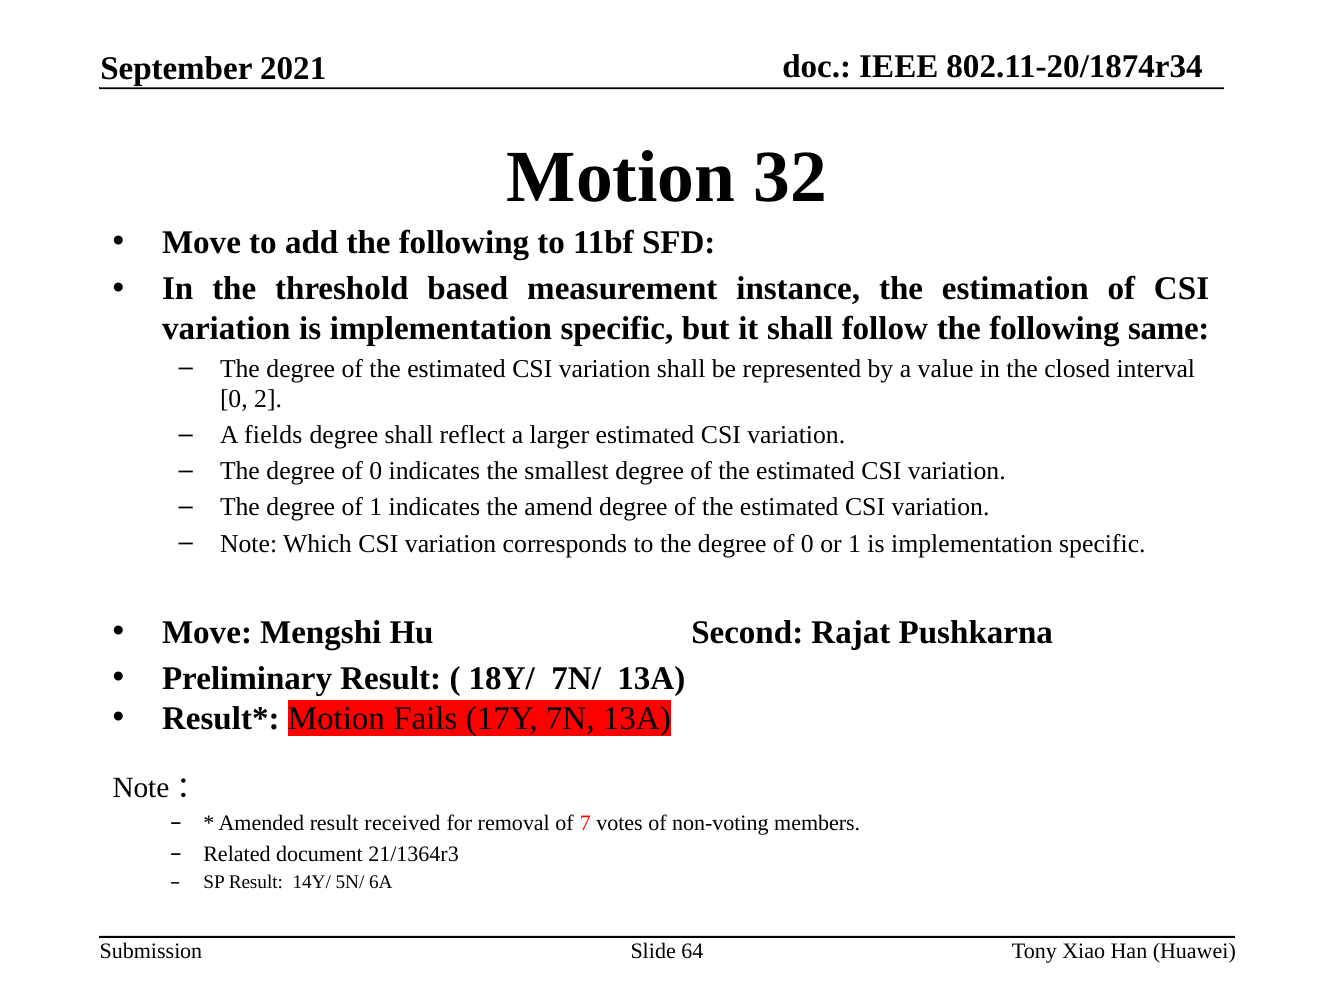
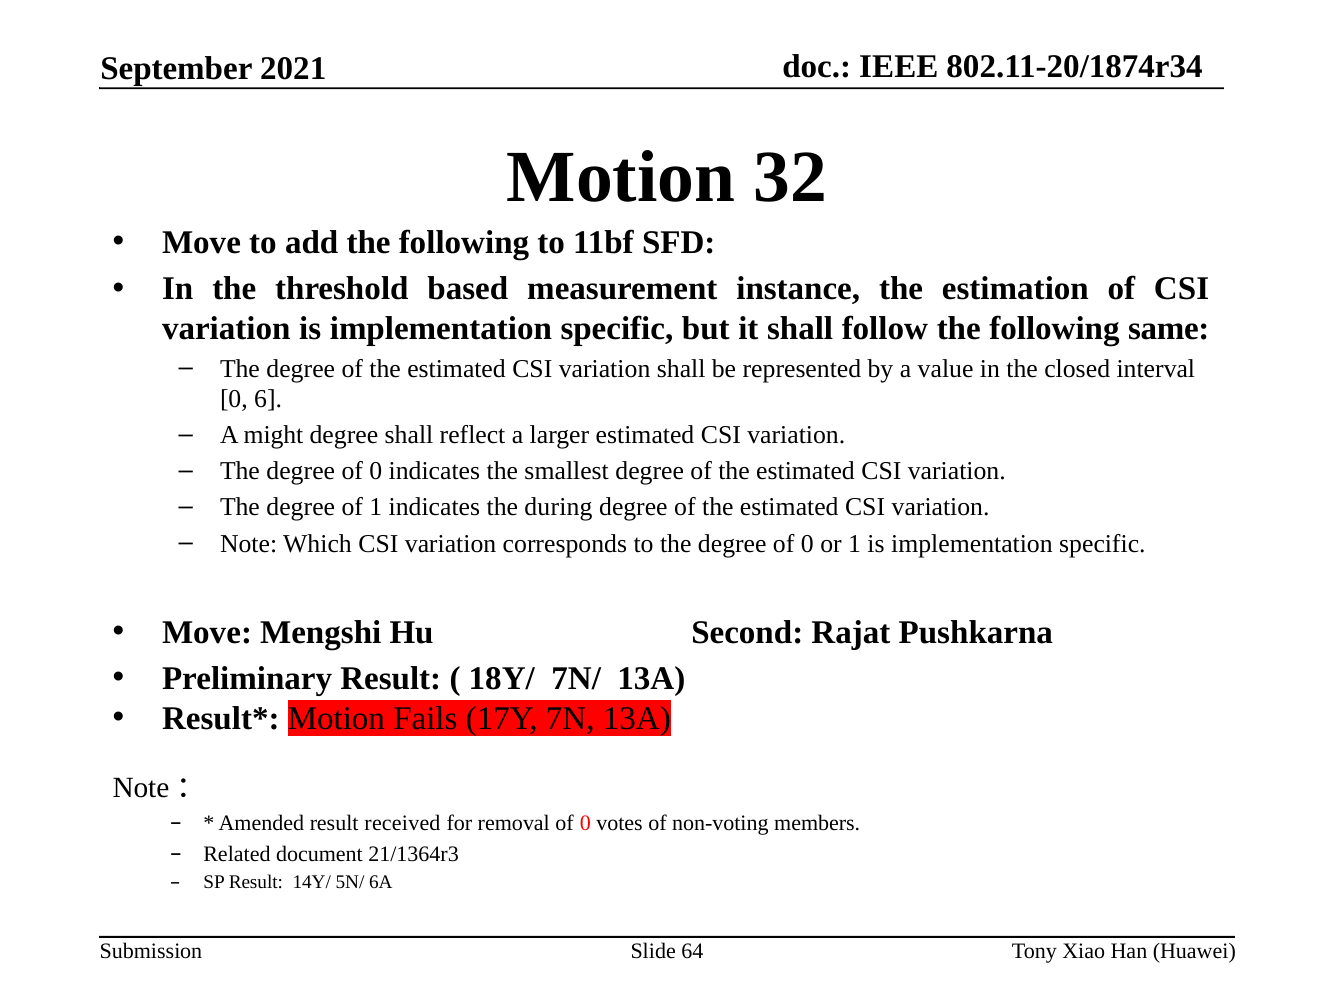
2: 2 -> 6 (268, 400)
fields: fields -> might (273, 436)
amend: amend -> during (558, 508)
removal of 7: 7 -> 0 (585, 823)
